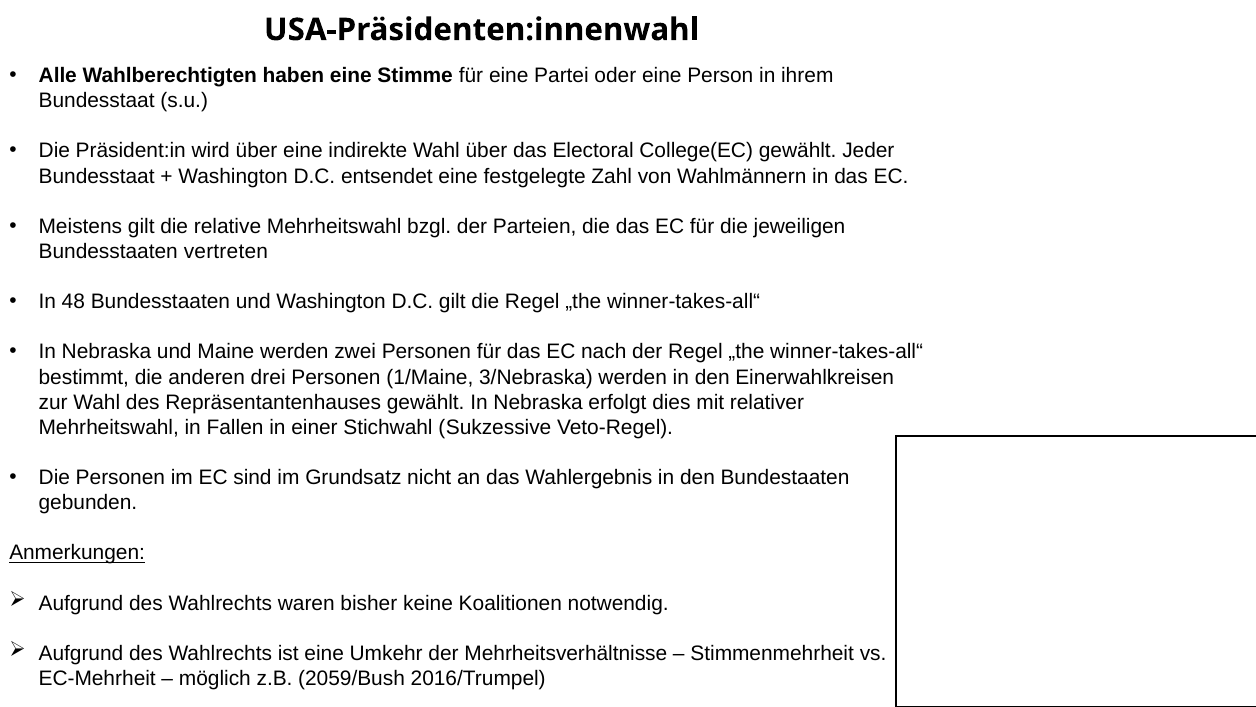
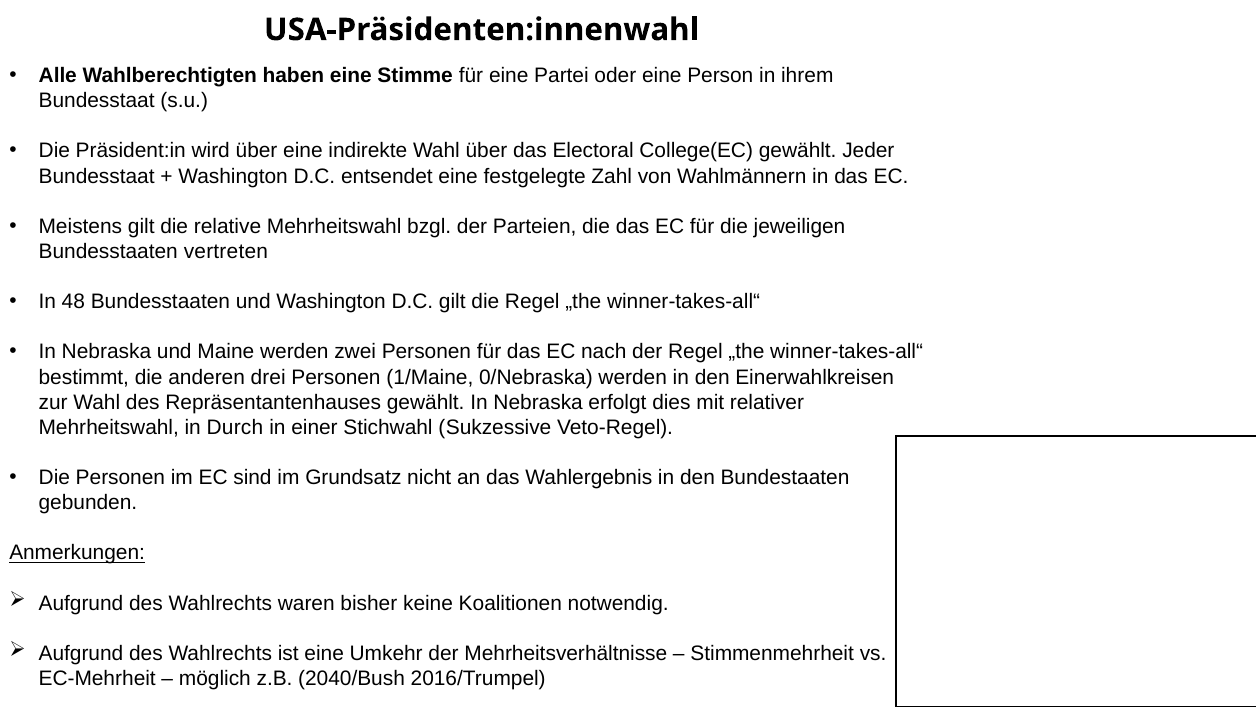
3/Nebraska: 3/Nebraska -> 0/Nebraska (536, 377)
Fallen: Fallen -> Durch (235, 427)
2059/Bush: 2059/Bush -> 2040/Bush (352, 678)
